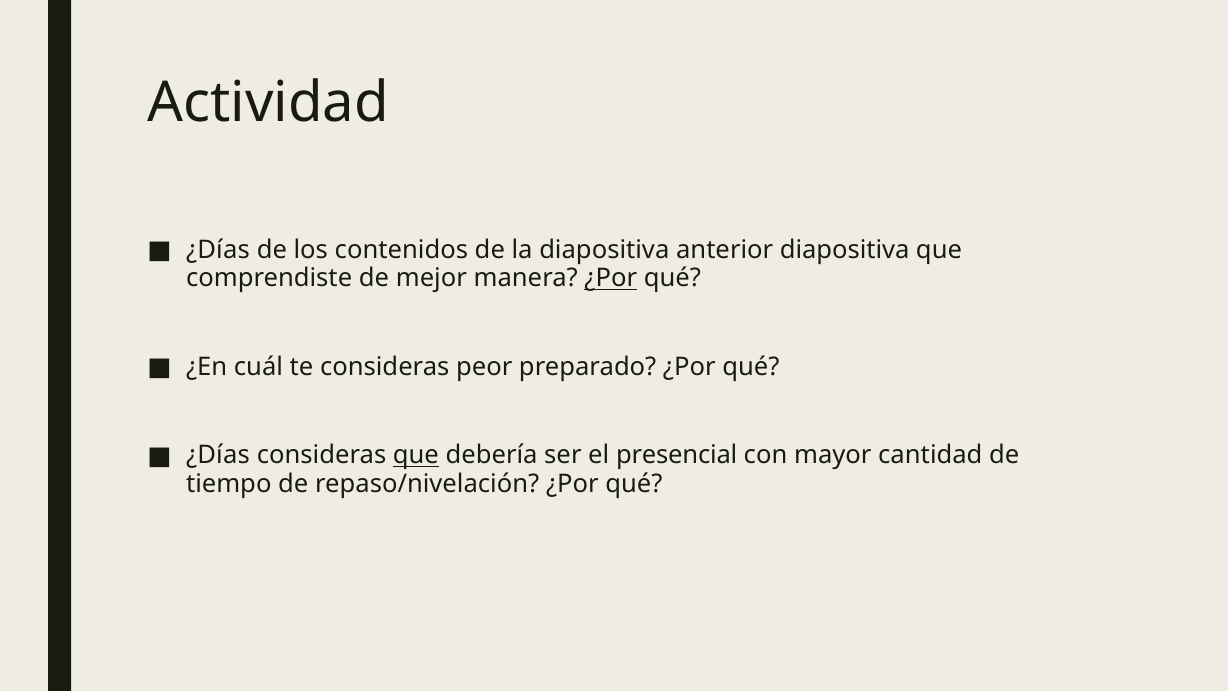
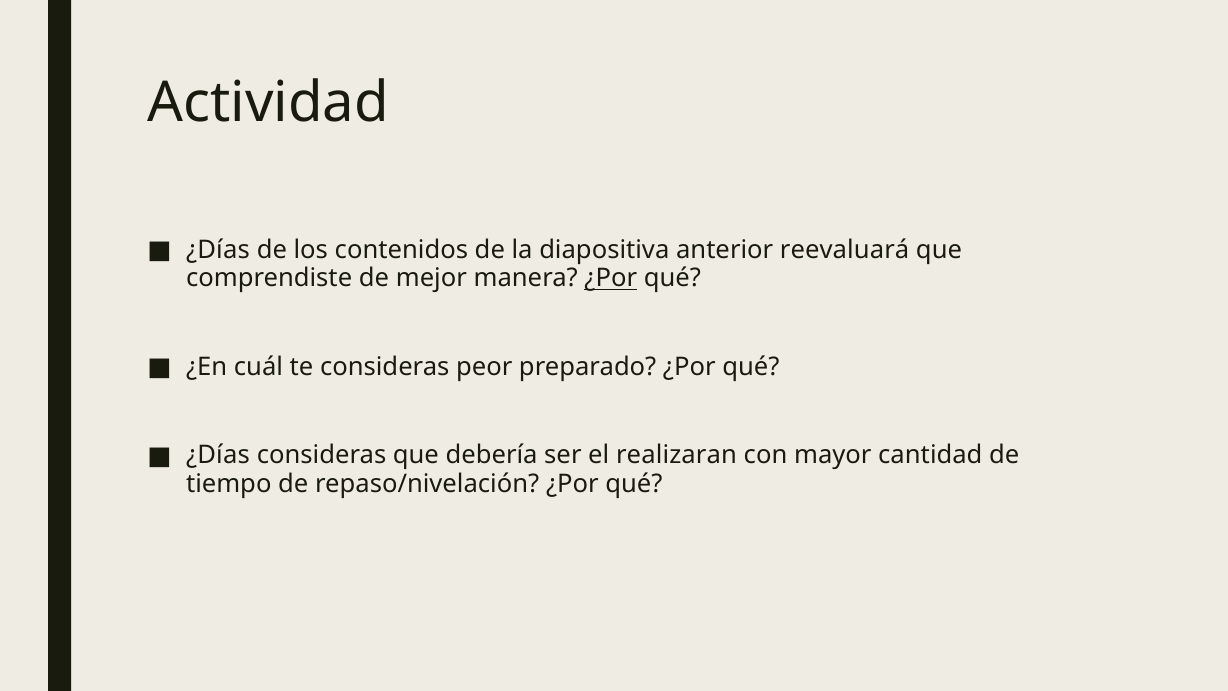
anterior diapositiva: diapositiva -> reevaluará (845, 250)
que underline: present -> none (416, 455)
presencial: presencial -> realizaran (676, 455)
